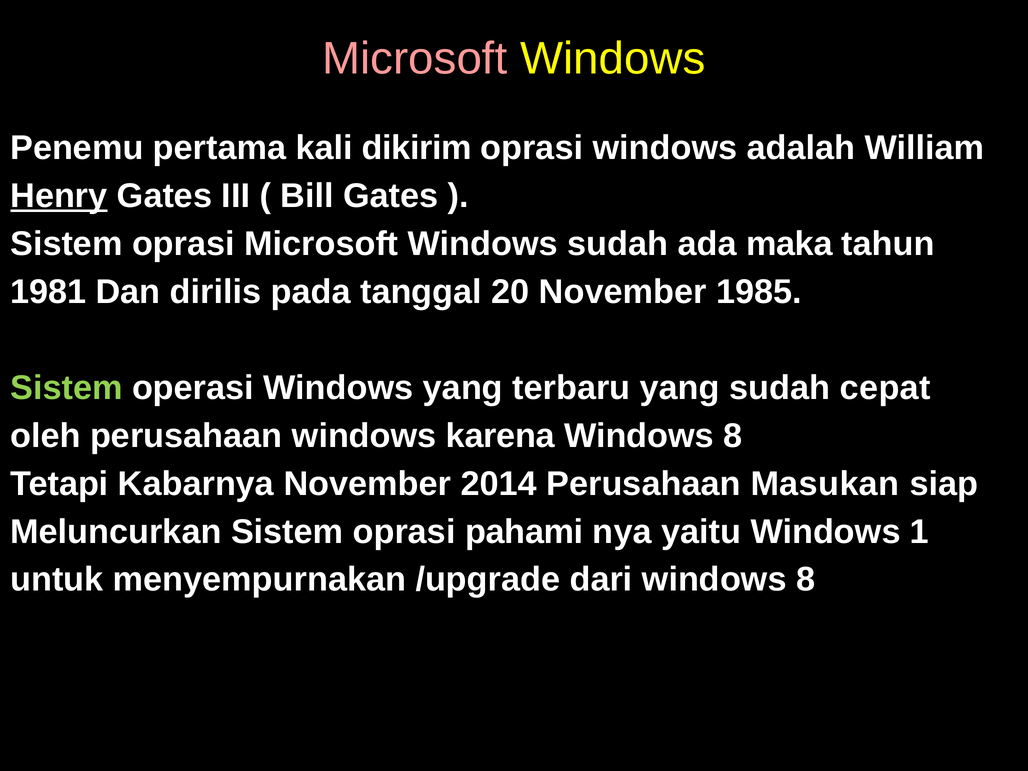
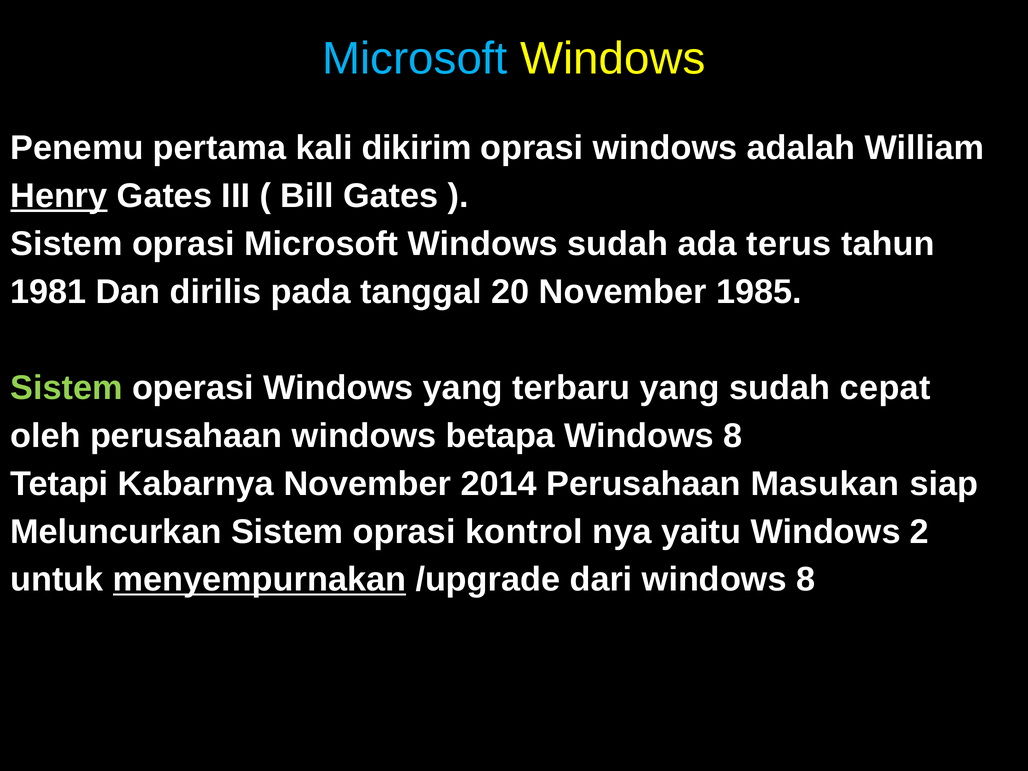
Microsoft colour: pink -> light blue (415, 59)
maka: maka -> terus (789, 244)
karena: karena -> betapa (500, 436)
pahami: pahami -> kontrol (524, 532)
1: 1 -> 2 (920, 532)
menyempurnakan underline: none -> present (259, 580)
